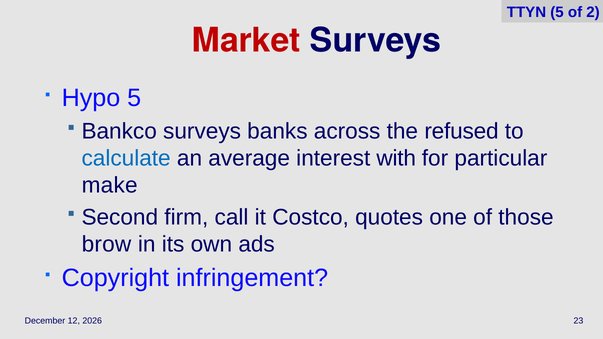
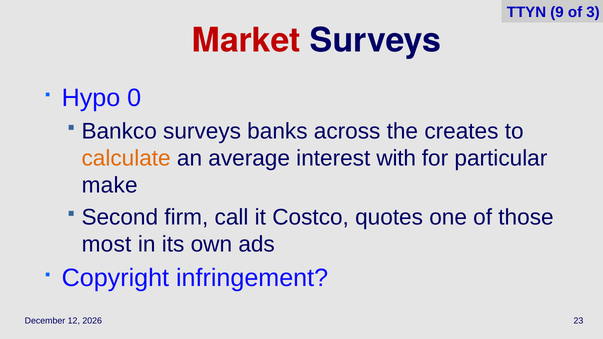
TTYN 5: 5 -> 9 (557, 12)
2: 2 -> 3 (593, 12)
Hypo 5: 5 -> 0 (134, 98)
refused: refused -> creates (461, 131)
calculate colour: blue -> orange (126, 158)
brow: brow -> most (106, 244)
